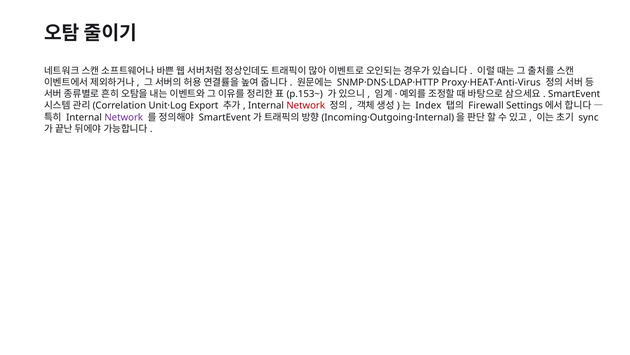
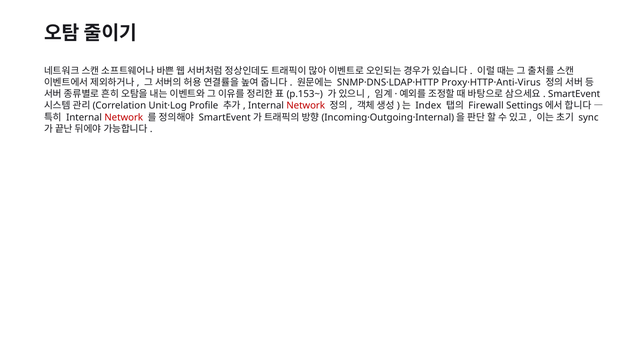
Proxy·HEAT·Anti-Virus: Proxy·HEAT·Anti-Virus -> Proxy·HTTP·Anti-Virus (491, 83)
Export: Export -> Profile (204, 106)
Network colour: purple -> red (124, 117)
